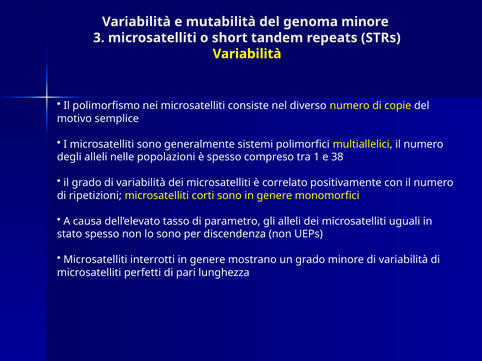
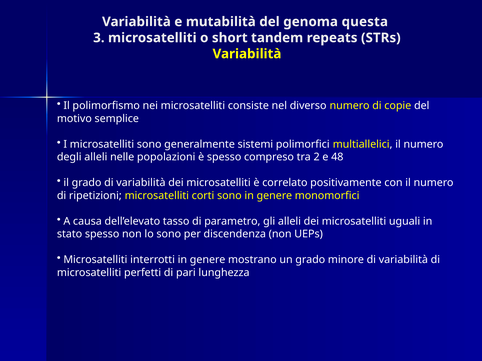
genoma minore: minore -> questa (365, 22)
1: 1 -> 2 (317, 157)
38: 38 -> 48 (337, 157)
